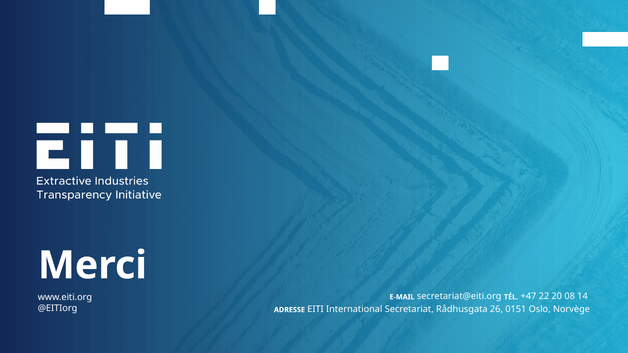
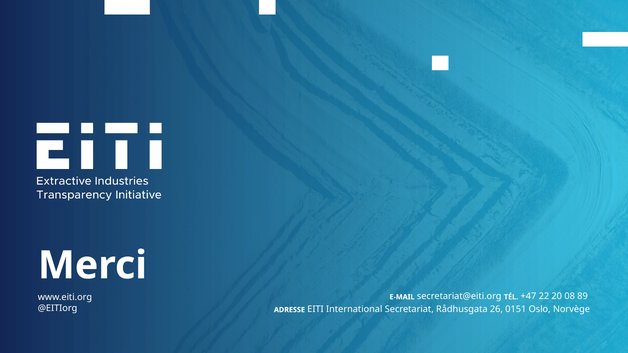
14: 14 -> 89 (583, 297)
